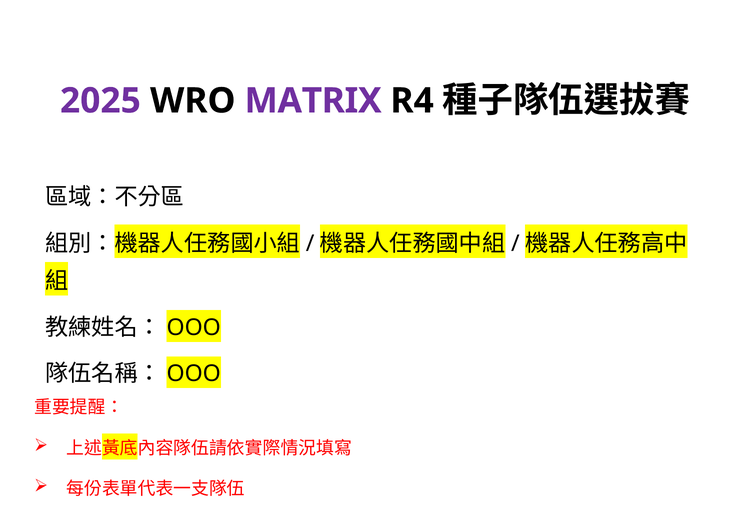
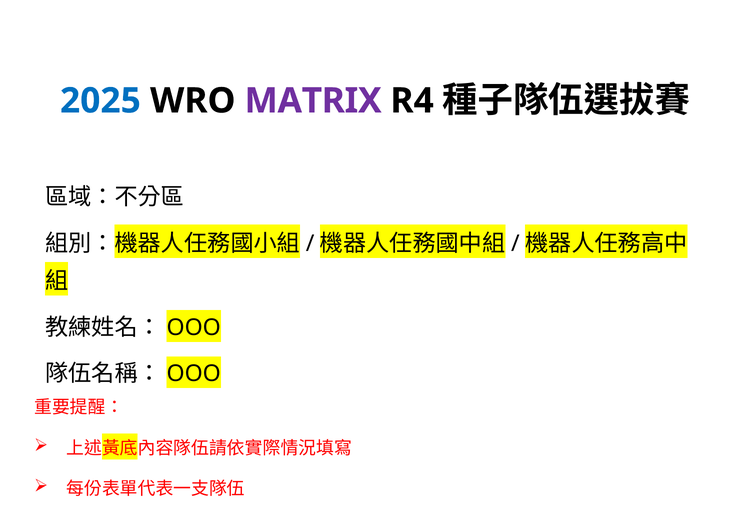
2025 colour: purple -> blue (100, 101)
